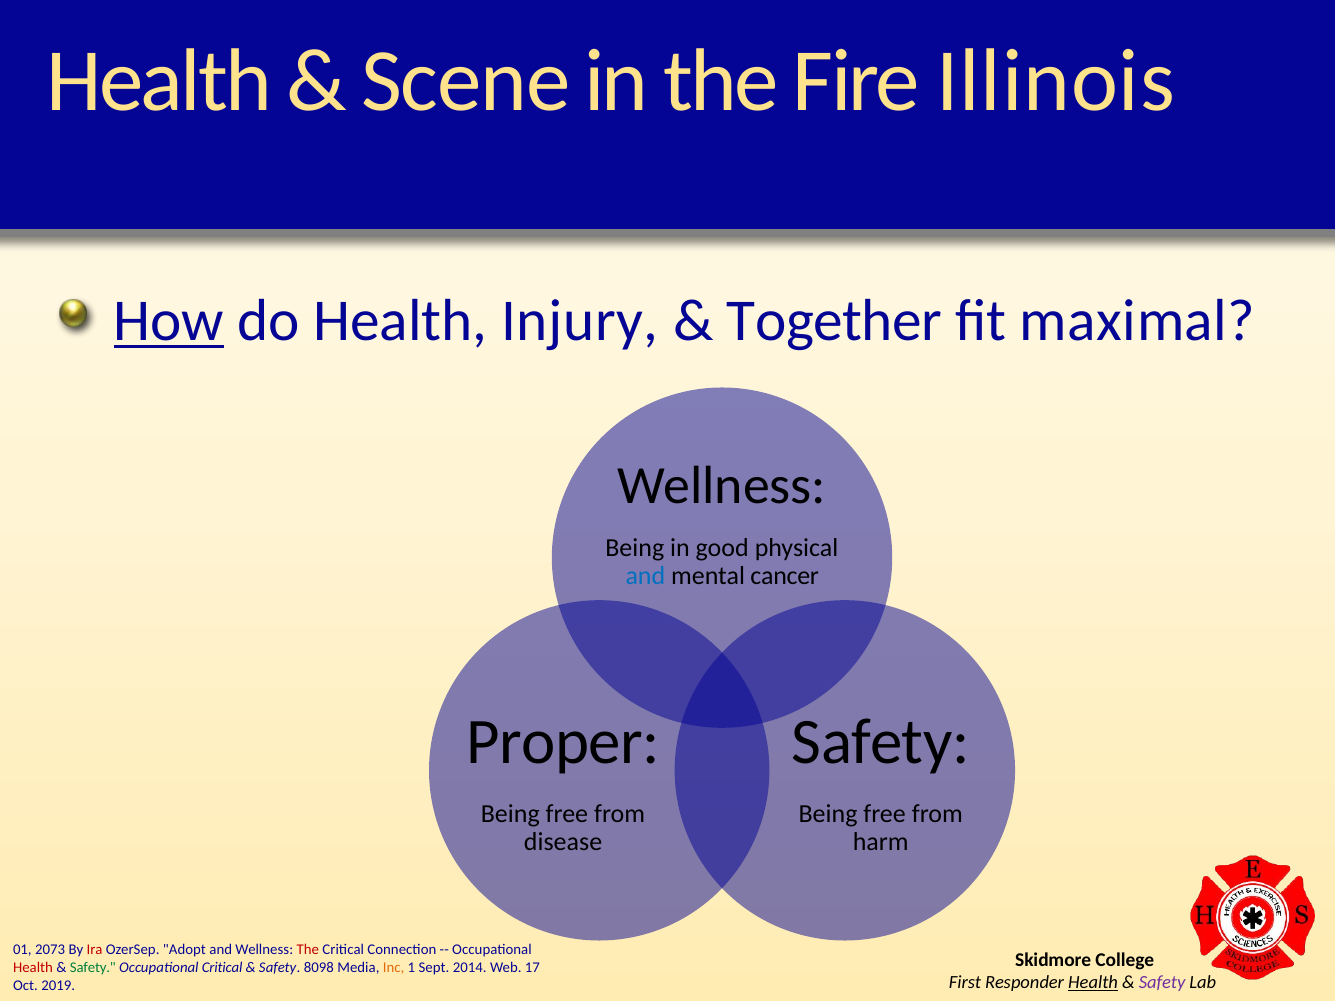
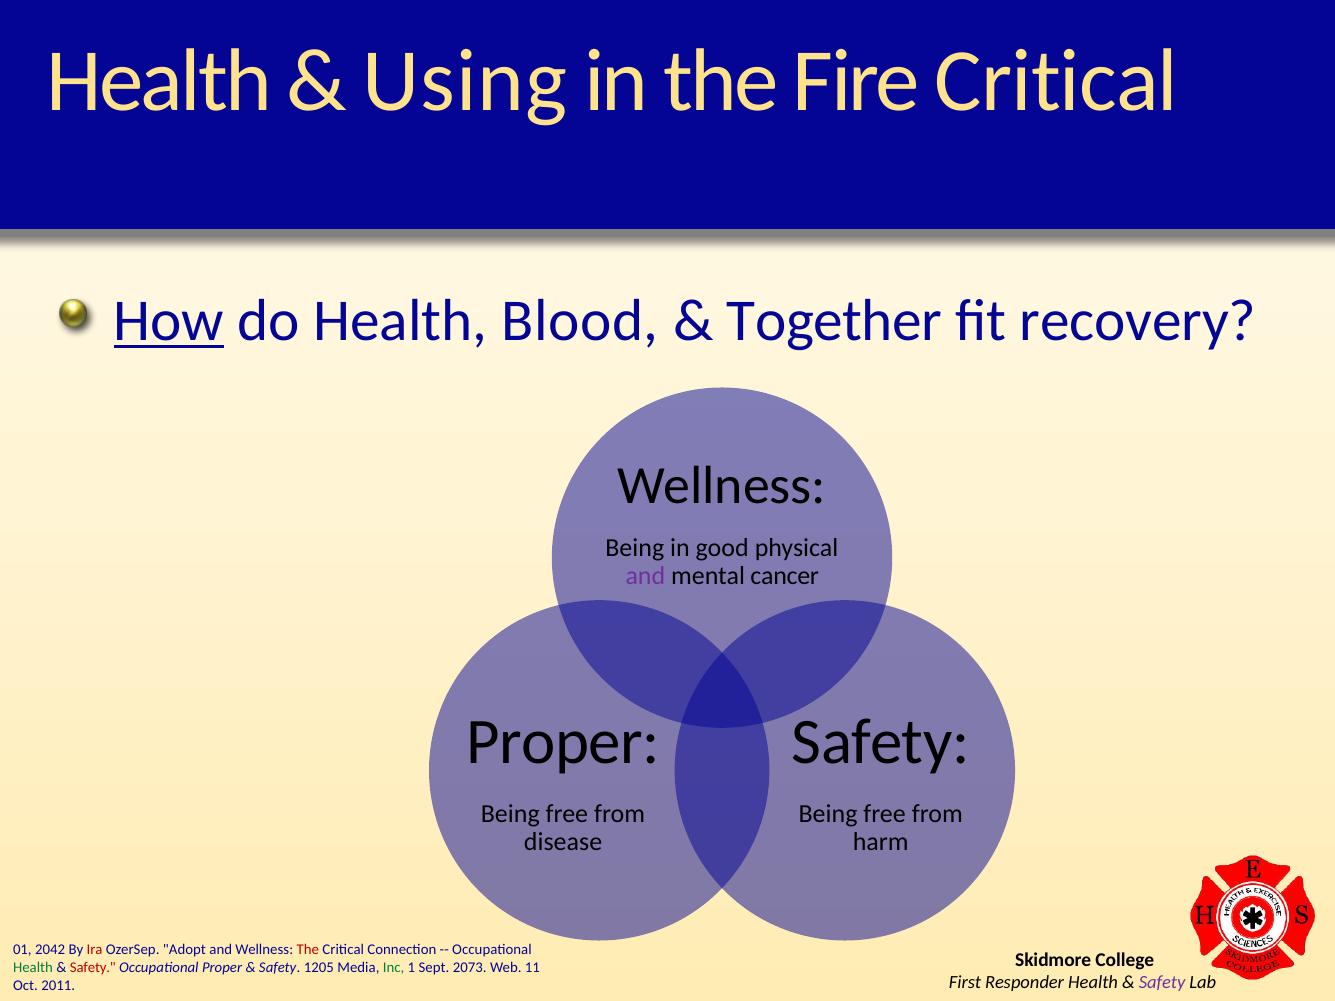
Scene: Scene -> Using (465, 81)
Fire Illinois: Illinois -> Critical (1057, 81)
Injury: Injury -> Blood (580, 321)
maximal: maximal -> recovery (1138, 321)
and colour: blue -> purple (645, 576)
2073: 2073 -> 2042 (50, 950)
Health colour: red -> green (33, 968)
Safety colour: green -> red (93, 968)
Occupational Critical: Critical -> Proper (222, 968)
8098: 8098 -> 1205 (319, 968)
Inc colour: orange -> green (394, 968)
2014: 2014 -> 2073 (470, 968)
17: 17 -> 11 (532, 968)
Health underline: present -> none (1093, 983)
2019: 2019 -> 2011 (58, 986)
